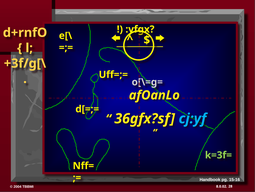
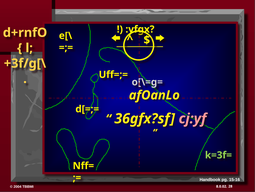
cj:yf colour: light blue -> pink (192, 118)
